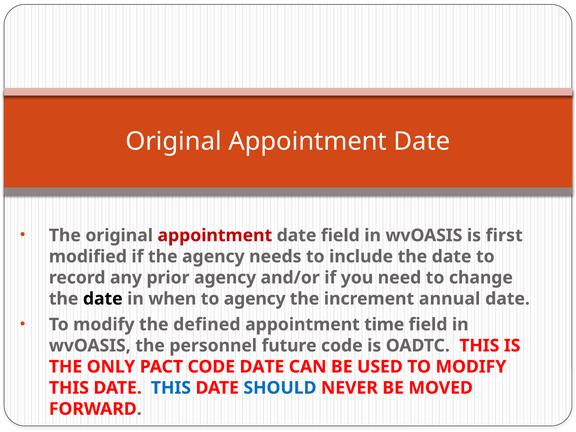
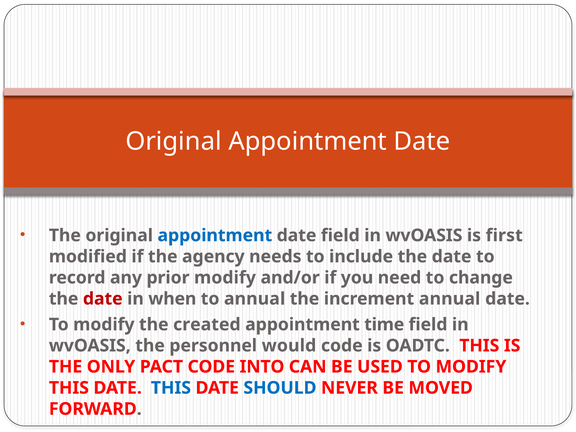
appointment colour: red -> blue (215, 235)
prior agency: agency -> modify (225, 278)
date colour: black -> red (103, 299)
to agency: agency -> annual (255, 299)
defined: defined -> created (207, 325)
future: future -> would (289, 346)
CODE DATE: DATE -> INTO (262, 367)
